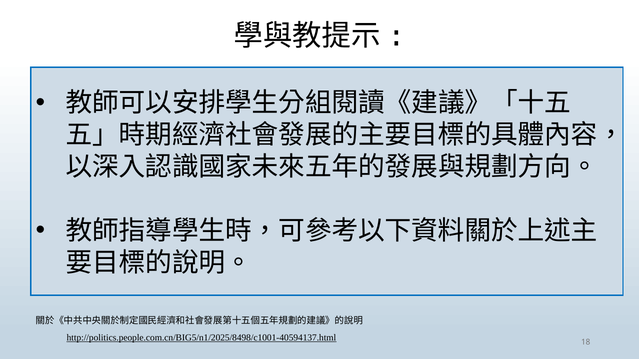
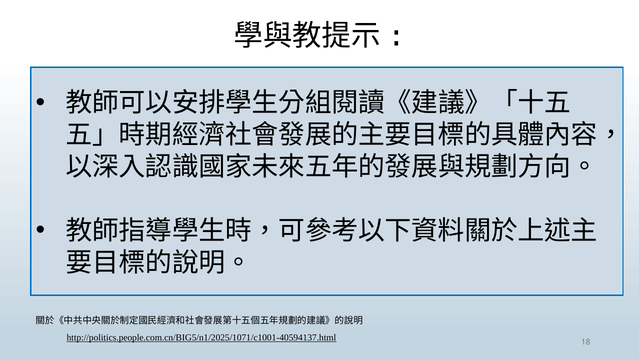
http://politics.people.com.cn/BIG5/n1/2025/8498/c1001-40594137.html: http://politics.people.com.cn/BIG5/n1/2025/8498/c1001-40594137.html -> http://politics.people.com.cn/BIG5/n1/2025/1071/c1001-40594137.html (201, 338)
